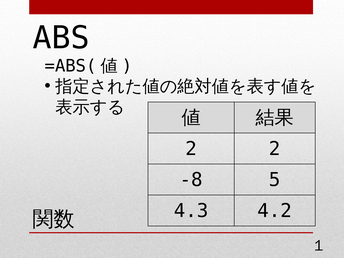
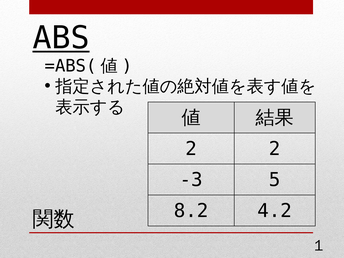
ABS underline: none -> present (61, 38)
-8: -8 -> -3 (191, 180)
4.3: 4.3 -> 8.2 (191, 211)
